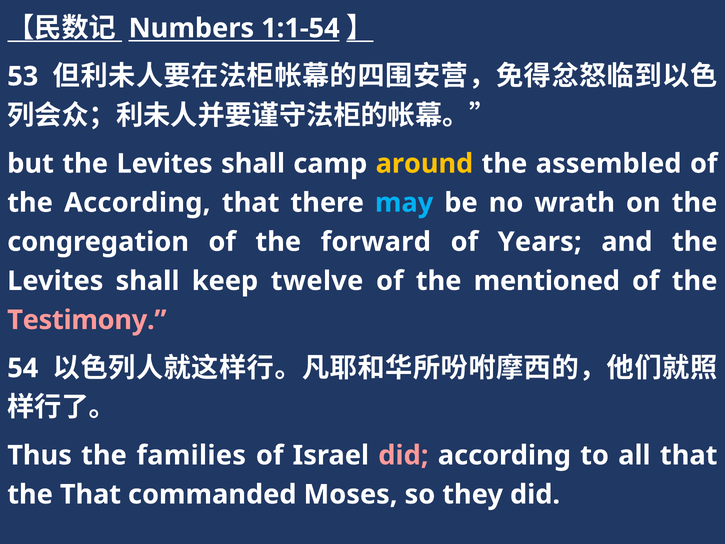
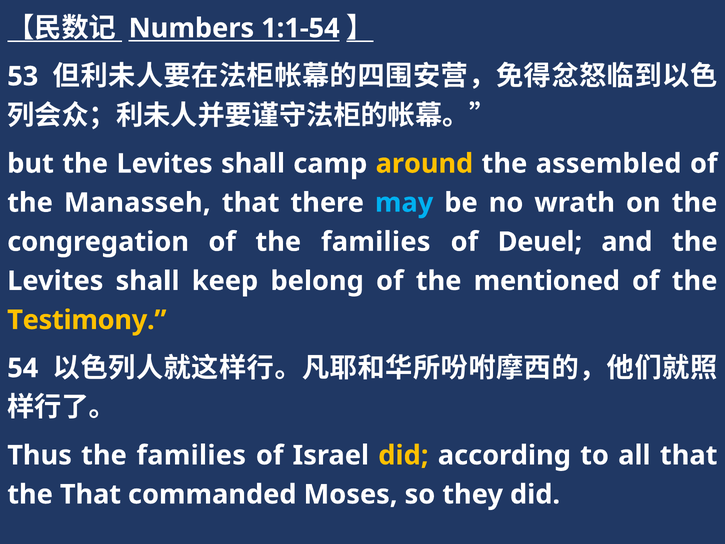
the According: According -> Manasseh (137, 203)
of the forward: forward -> families (376, 242)
Years: Years -> Deuel (540, 242)
twelve: twelve -> belong (317, 281)
Testimony colour: pink -> yellow (87, 320)
did colour: pink -> yellow (403, 455)
